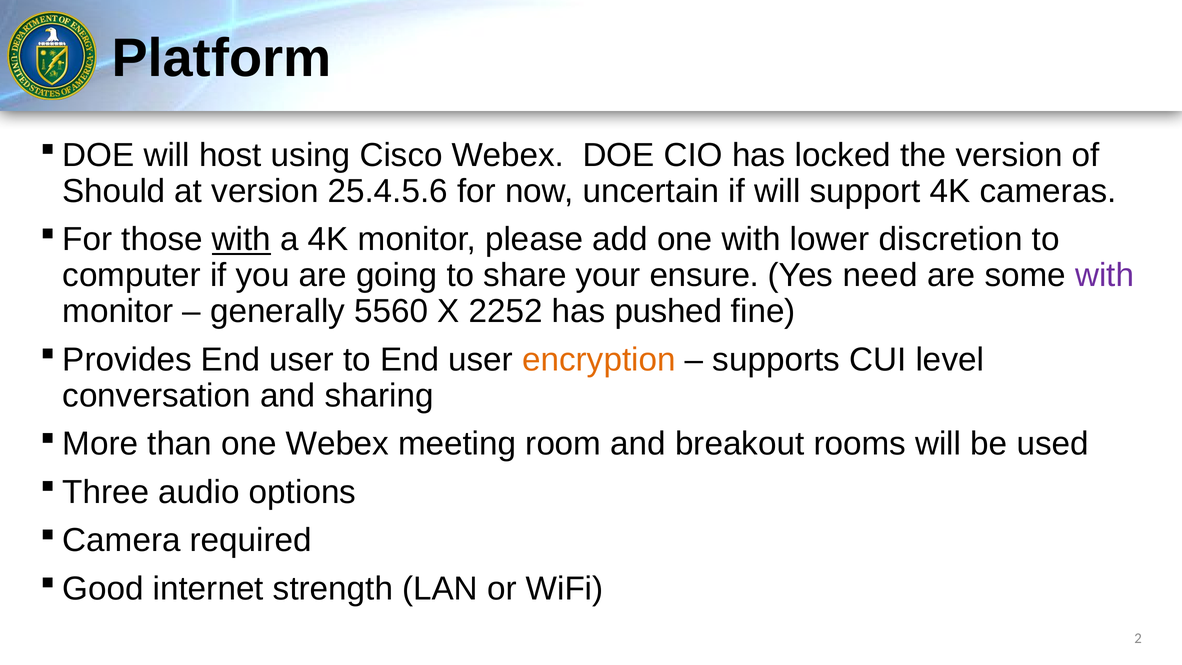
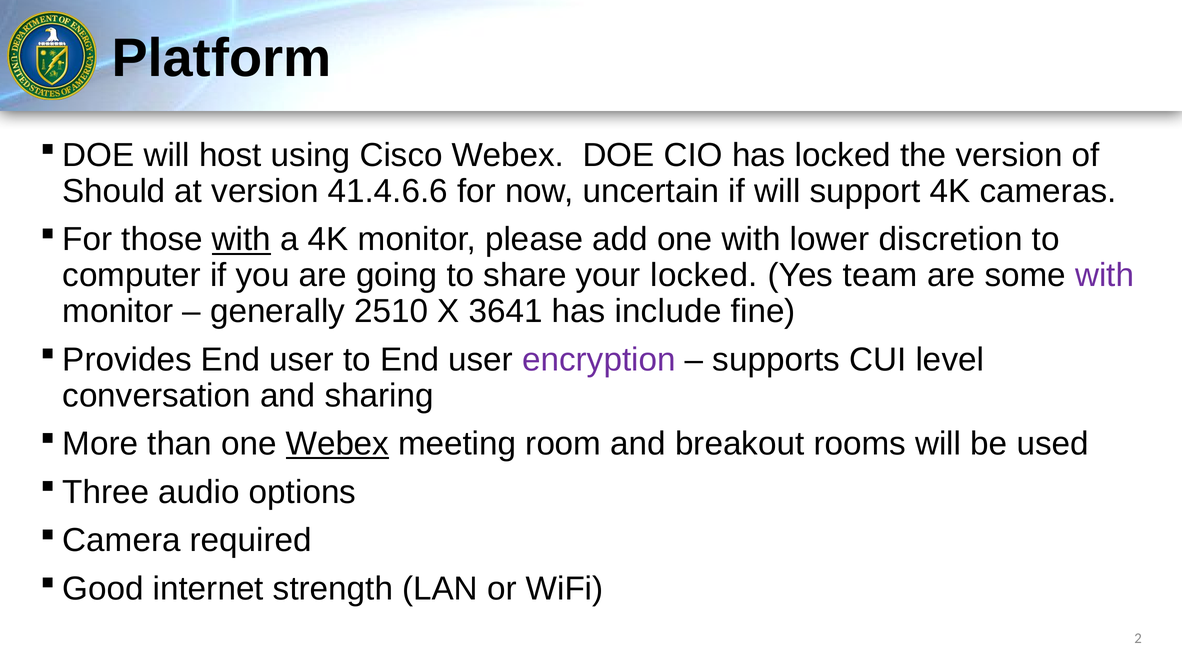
25.4.5.6: 25.4.5.6 -> 41.4.6.6 (388, 191)
your ensure: ensure -> locked (704, 275)
need: need -> team (880, 275)
5560: 5560 -> 2510 (391, 311)
2252: 2252 -> 3641 (506, 311)
pushed: pushed -> include (668, 311)
encryption colour: orange -> purple (599, 360)
Webex underline: none -> present (337, 444)
